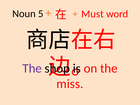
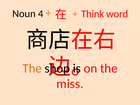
5: 5 -> 4 (41, 14)
Must: Must -> Think (93, 14)
The colour: purple -> orange (32, 68)
